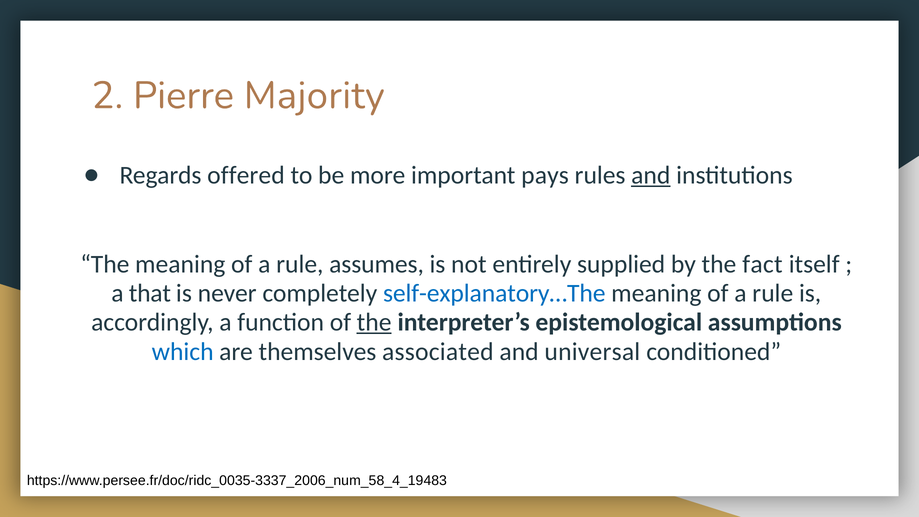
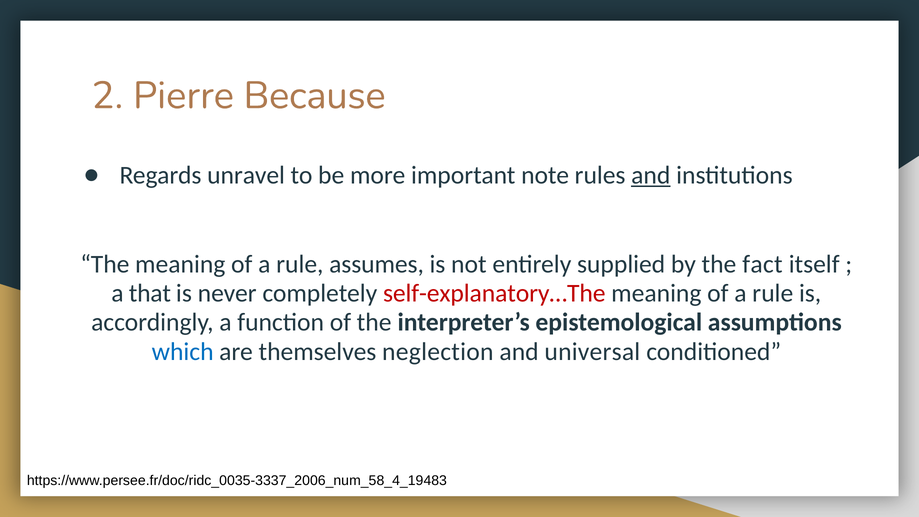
Majority: Majority -> Because (315, 96)
offered: offered -> unravel (246, 175)
pays: pays -> note (545, 175)
self-explanatory…The colour: blue -> red (494, 293)
the underline: present -> none (374, 322)
associated: associated -> neglection (438, 352)
